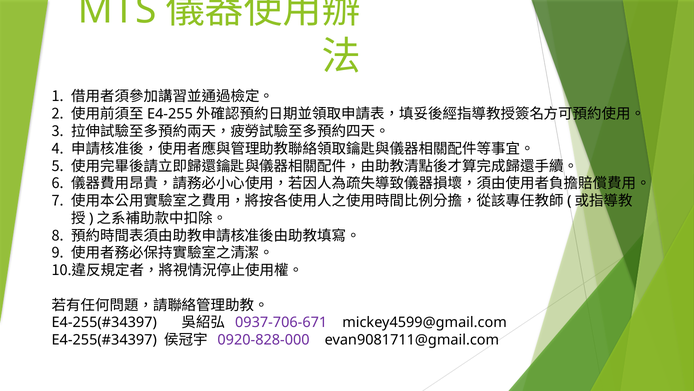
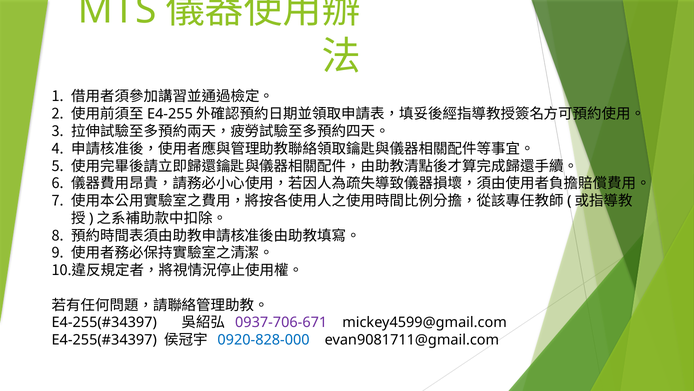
0920-828-000 colour: purple -> blue (264, 340)
